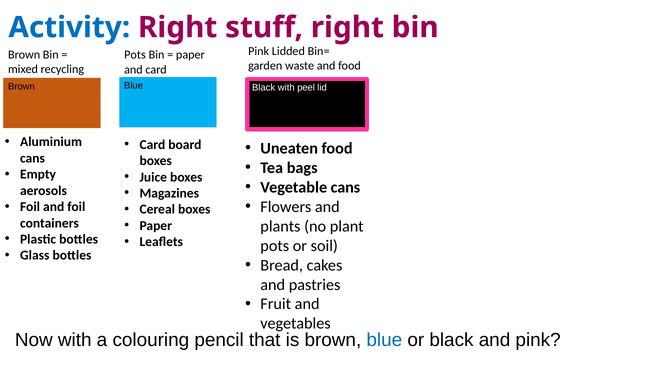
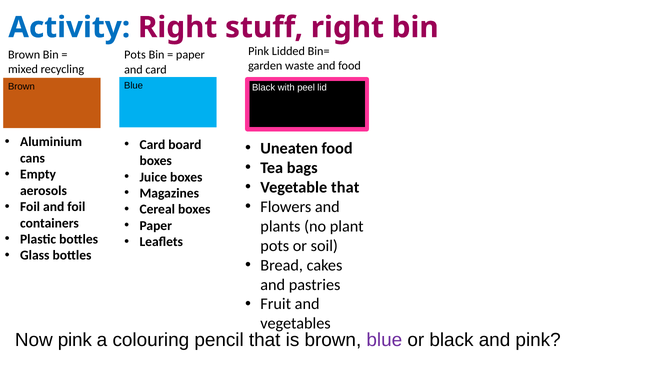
Vegetable cans: cans -> that (345, 187)
Now with: with -> pink (75, 340)
blue colour: blue -> purple (384, 340)
